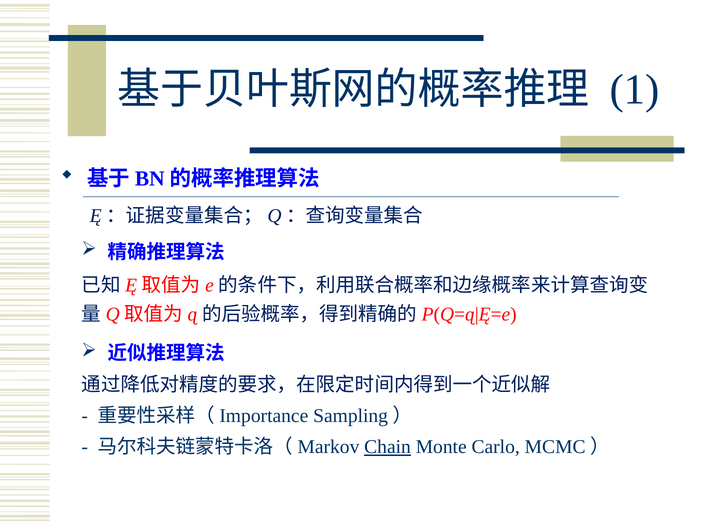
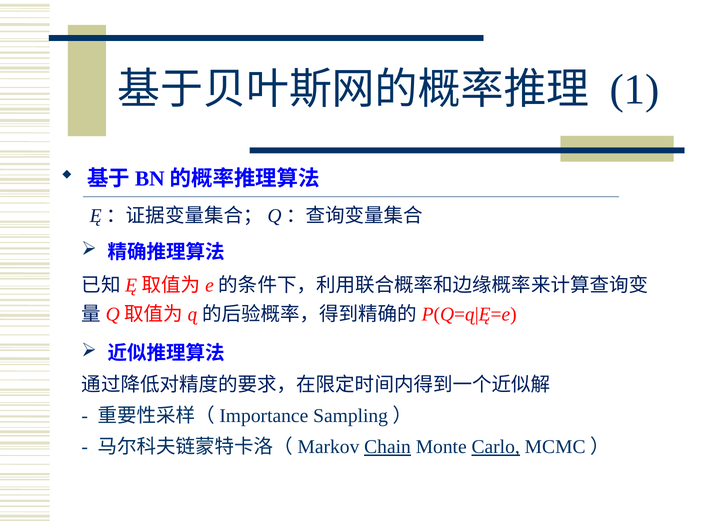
Carlo underline: none -> present (496, 447)
